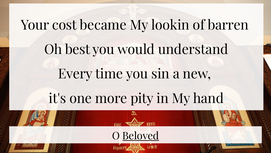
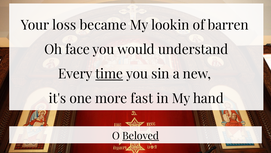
cost: cost -> loss (64, 25)
best: best -> face (78, 49)
time underline: none -> present (109, 74)
pity: pity -> fast (142, 98)
